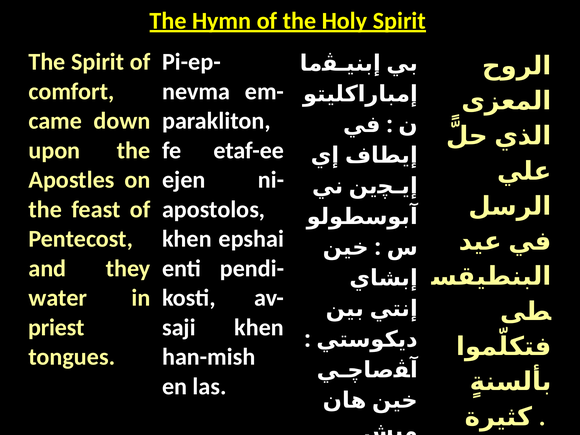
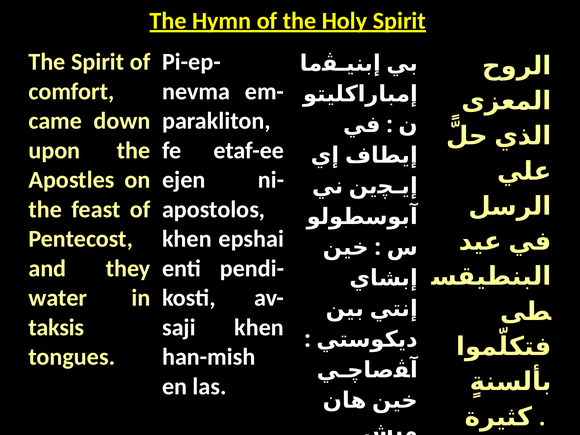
priest: priest -> taksis (56, 327)
